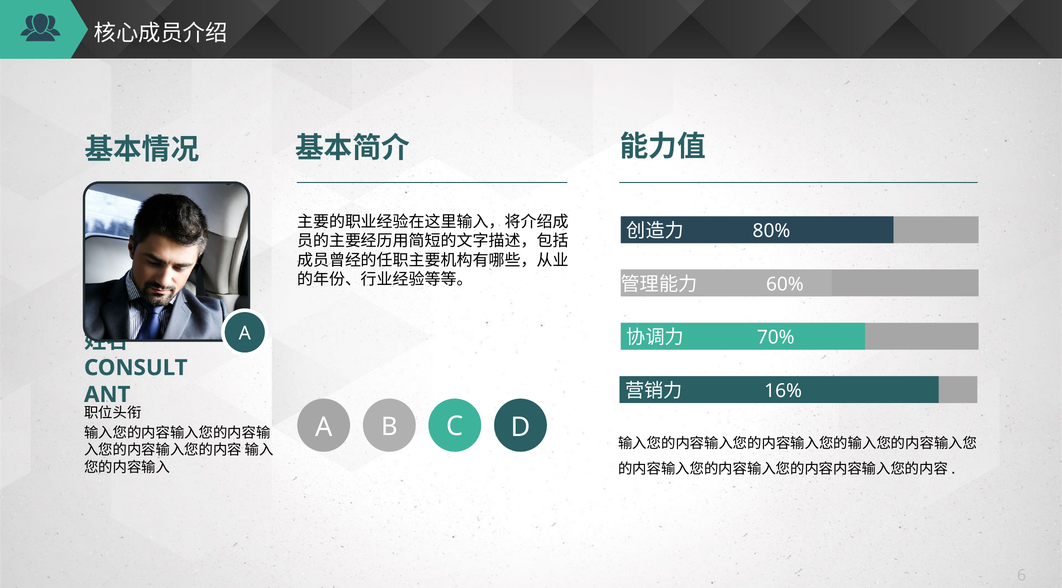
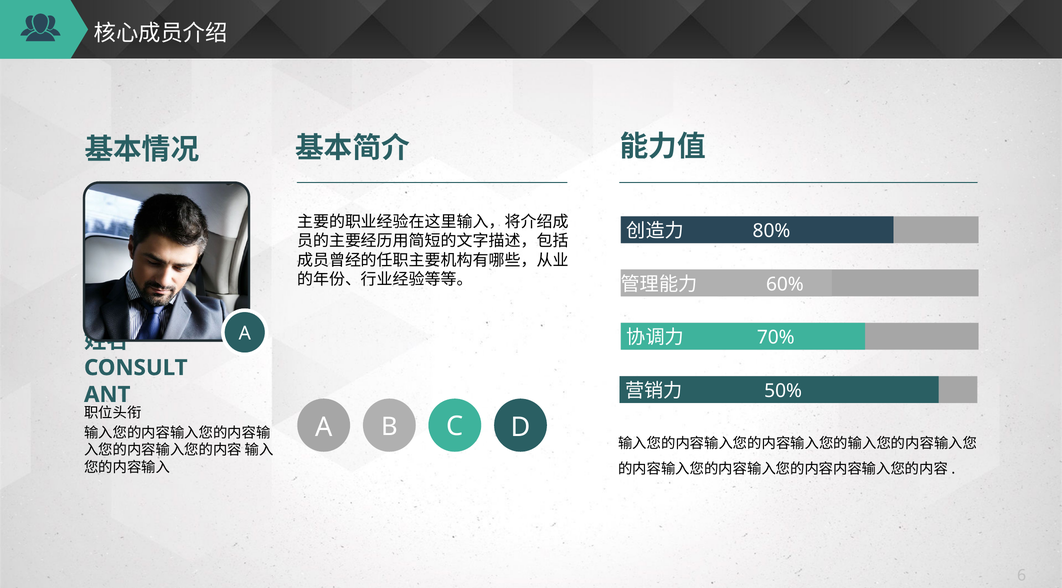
16%: 16% -> 50% (783, 391)
